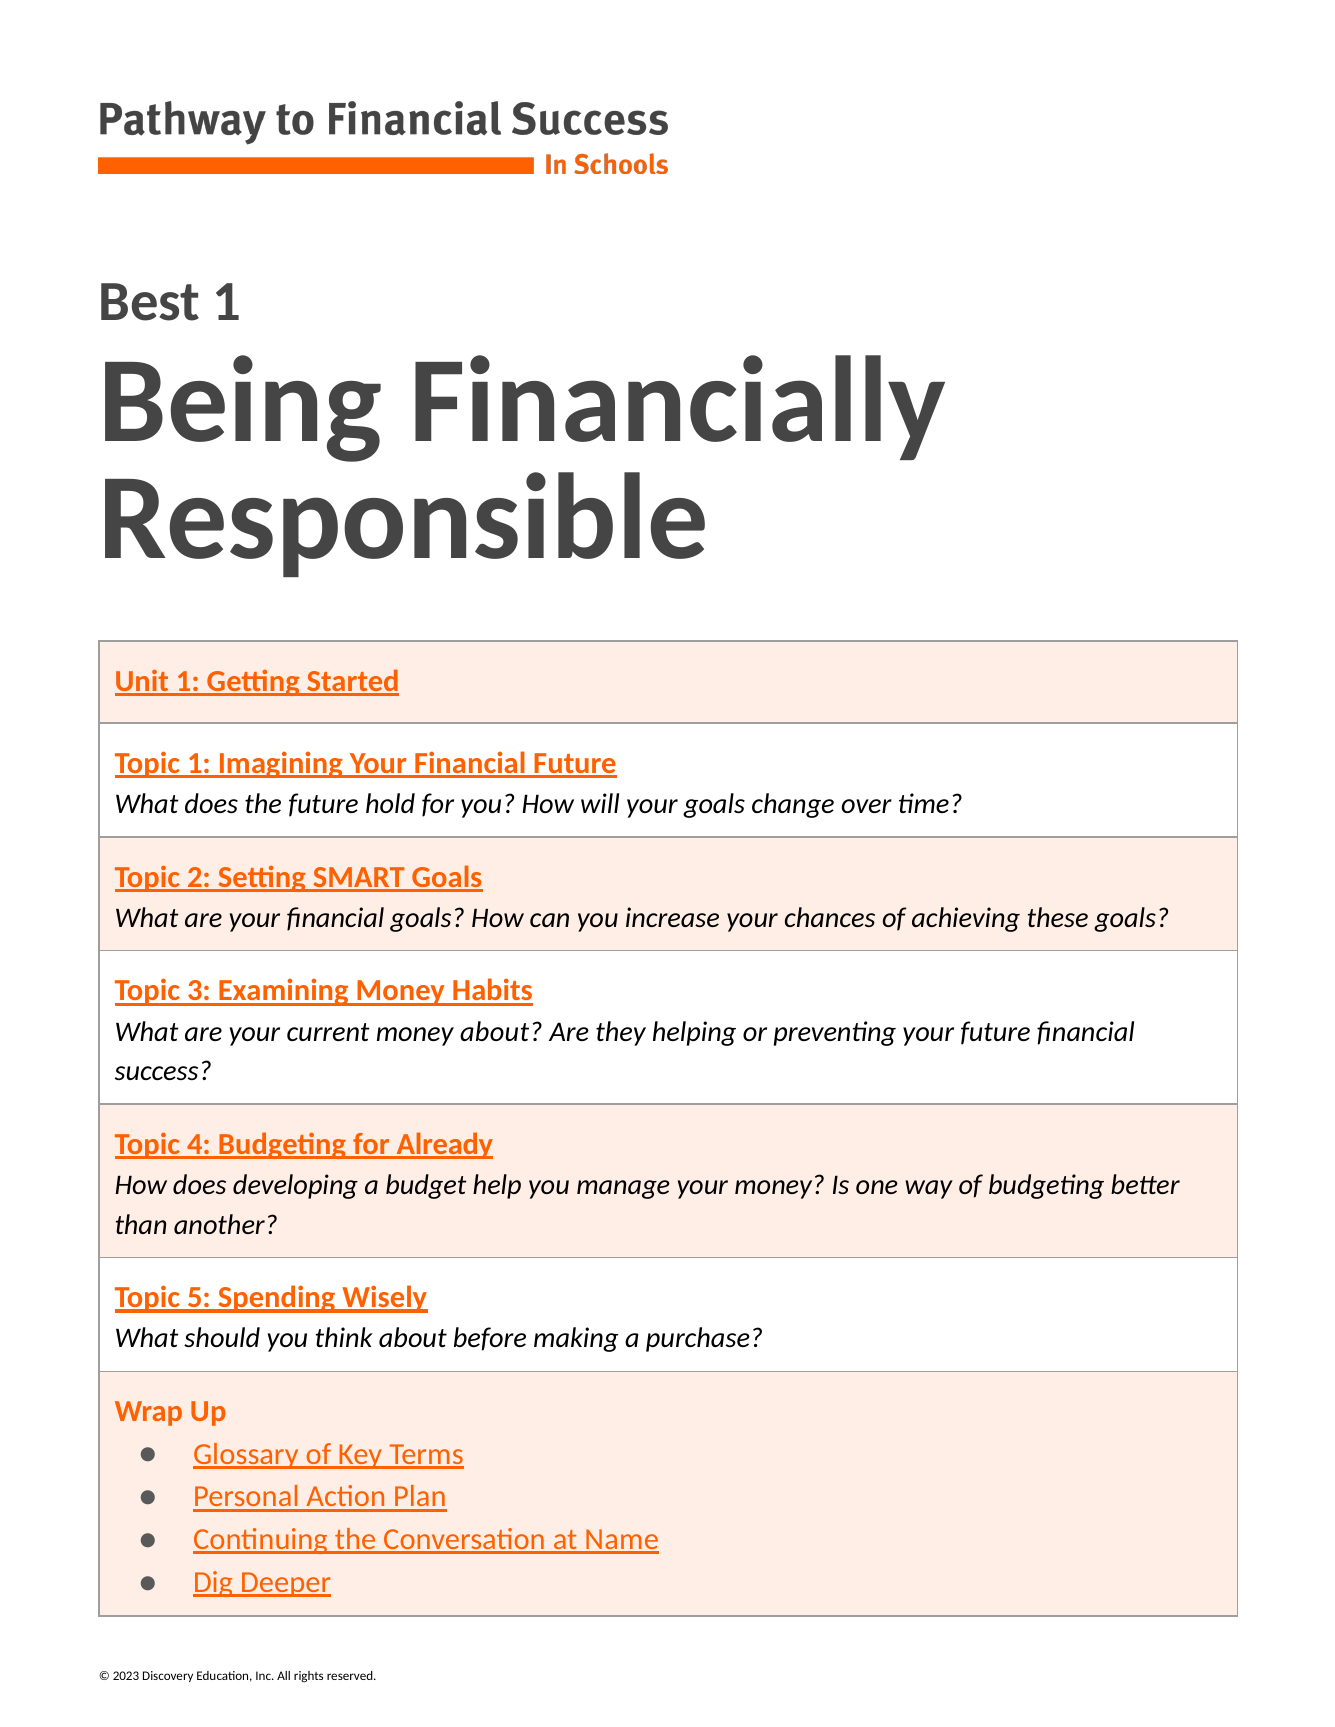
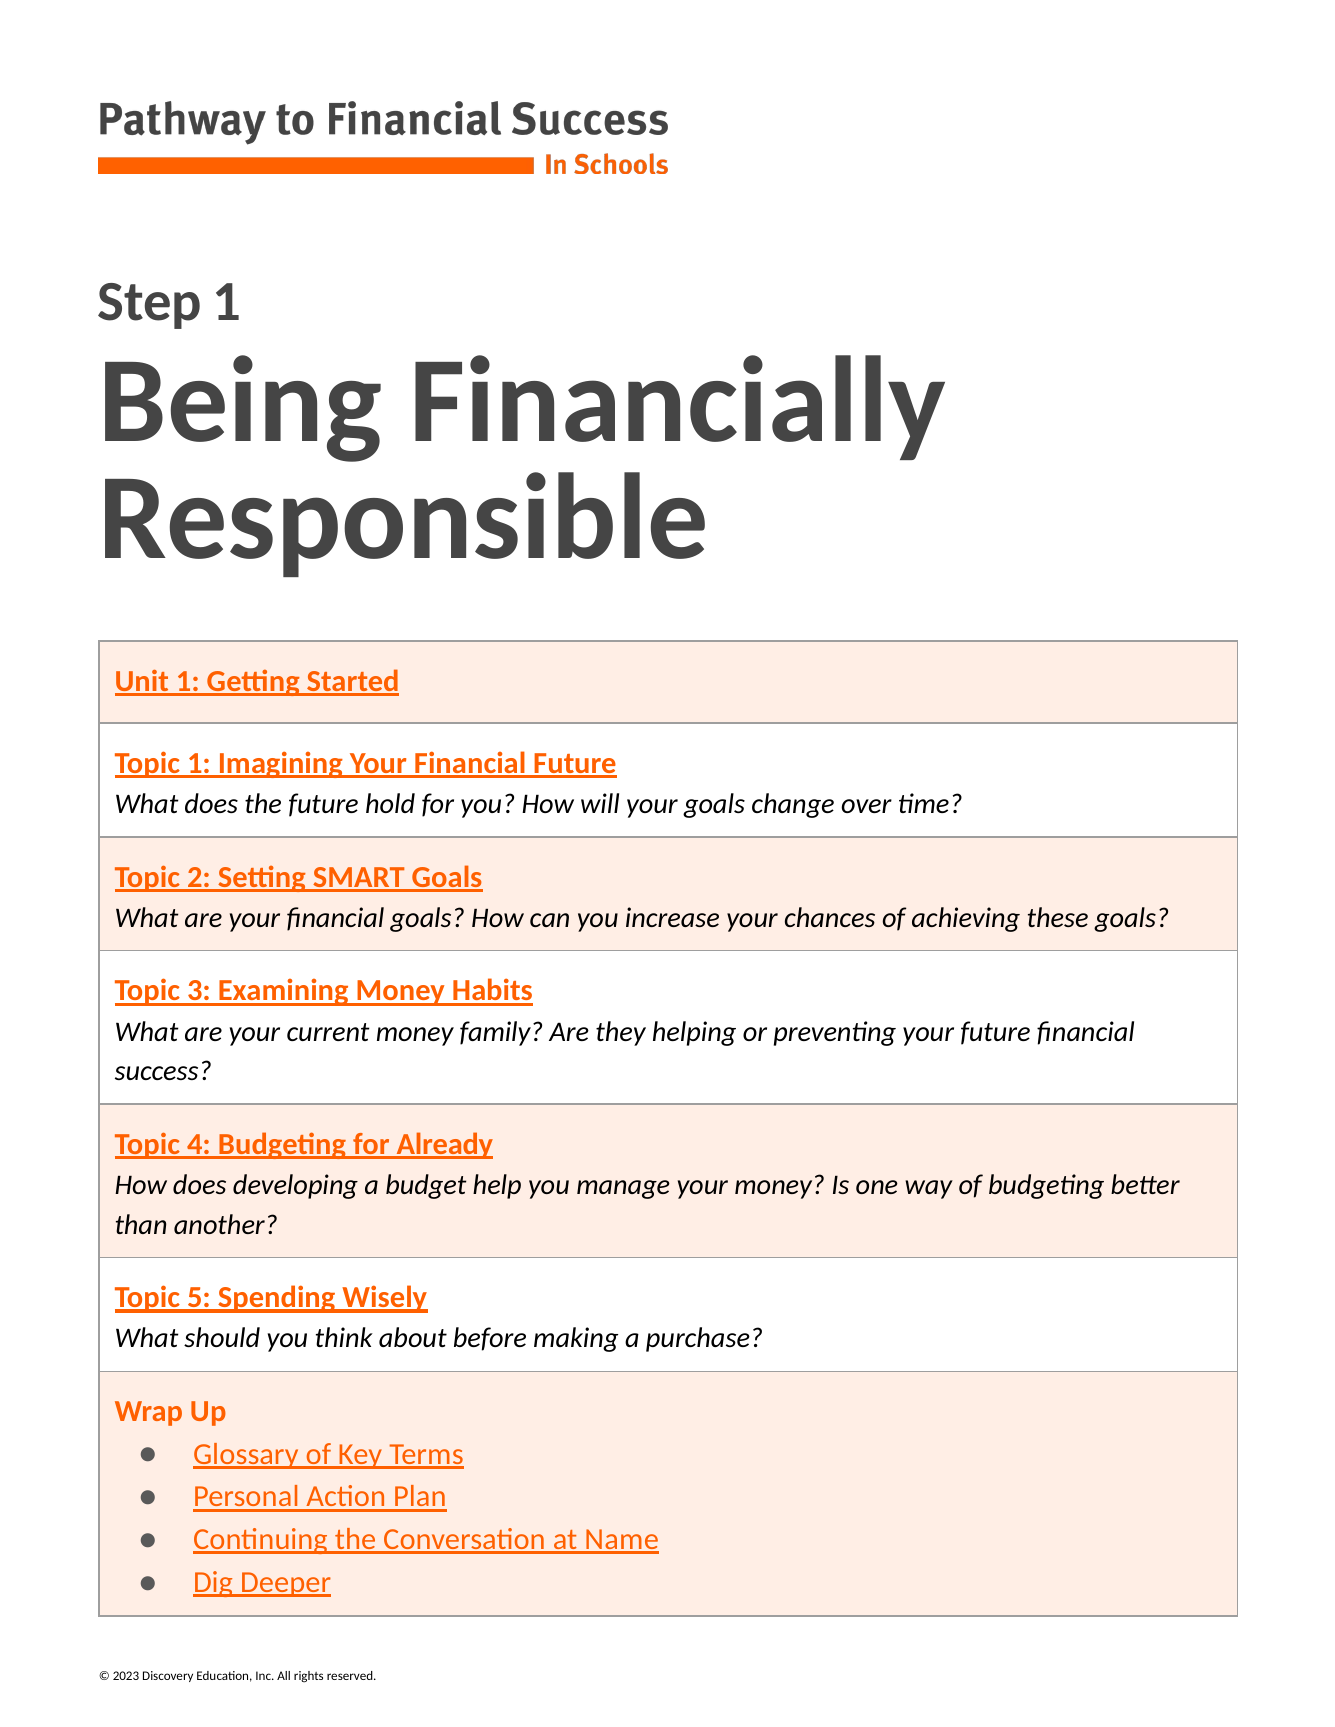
Best: Best -> Step (150, 302)
money about: about -> family (501, 1032)
